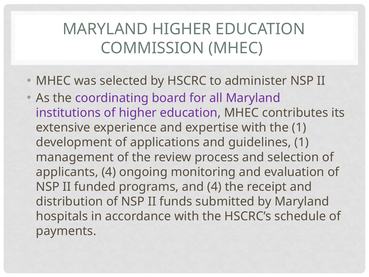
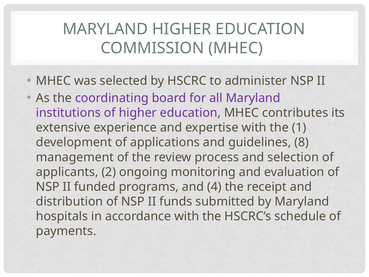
guidelines 1: 1 -> 8 (302, 142)
applicants 4: 4 -> 2 (109, 172)
